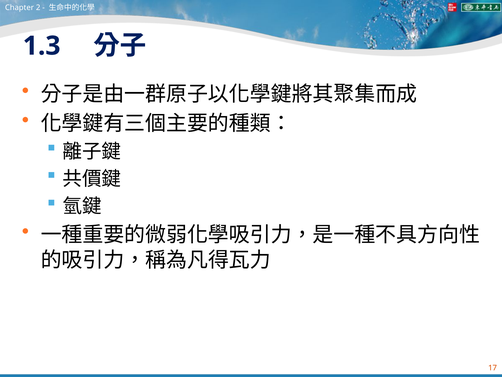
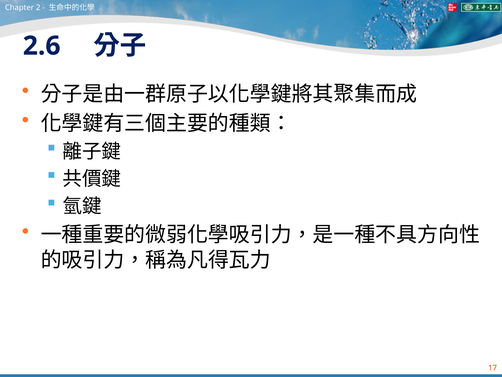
1.3: 1.3 -> 2.6 (42, 46)
